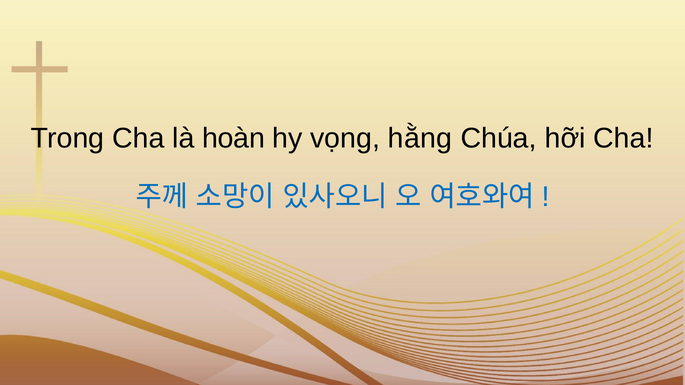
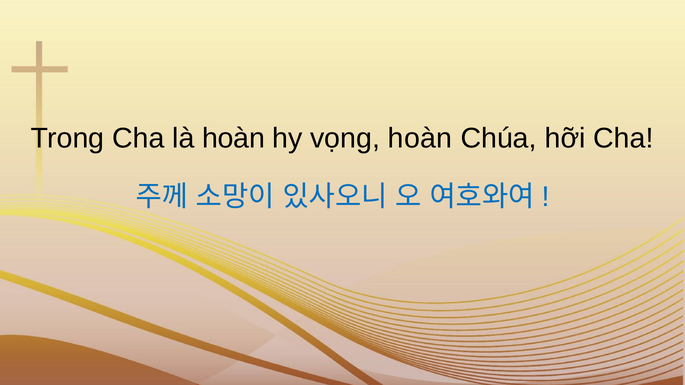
vọng hằng: hằng -> hoàn (420, 139)
